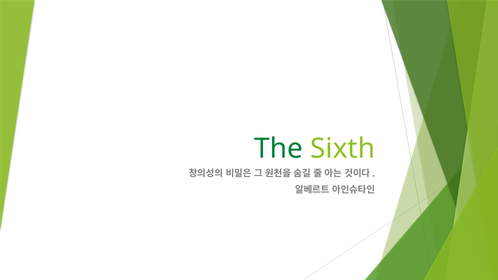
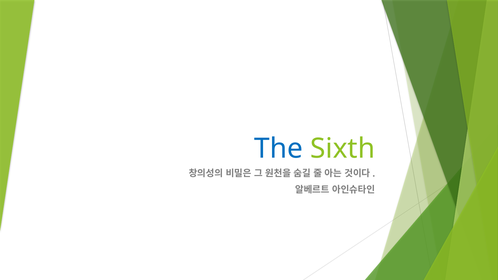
The colour: green -> blue (279, 149)
